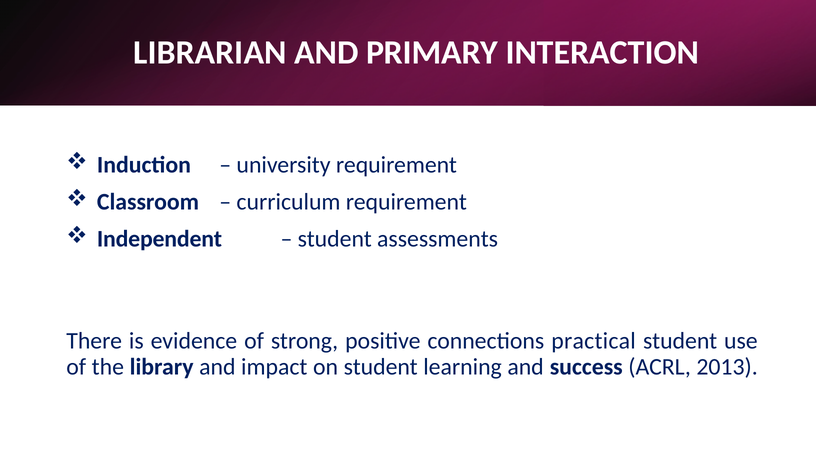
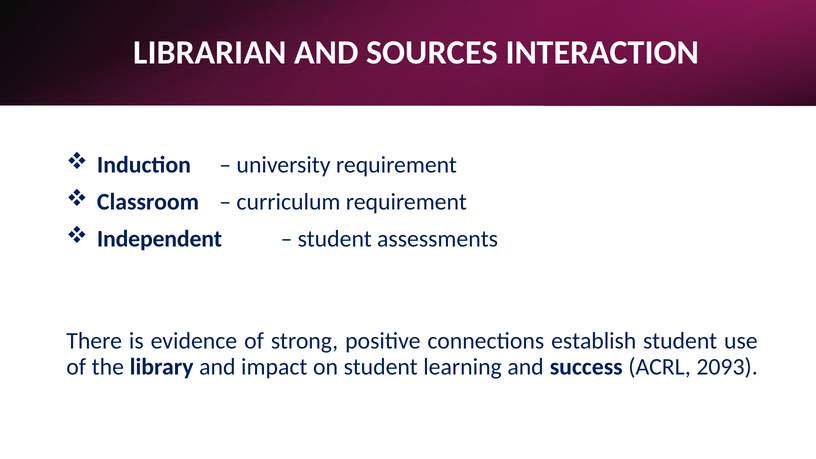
PRIMARY: PRIMARY -> SOURCES (432, 52)
practical: practical -> establish (594, 341)
2013: 2013 -> 2093 (727, 367)
